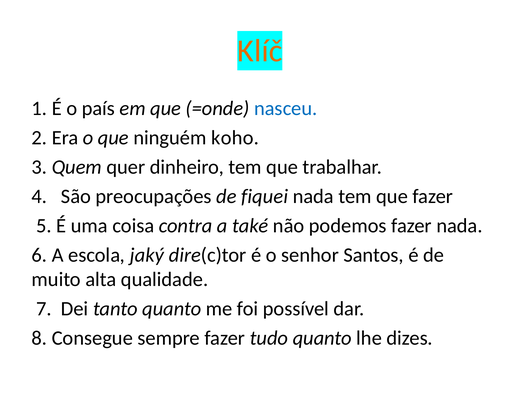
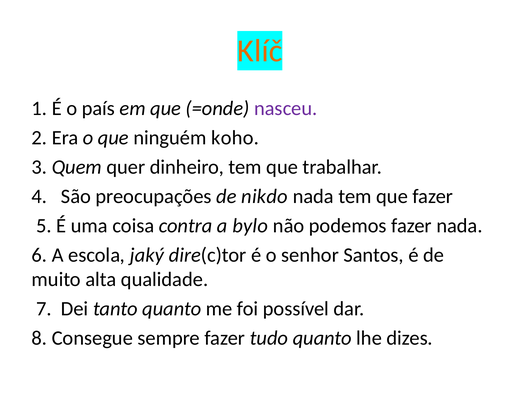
nasceu colour: blue -> purple (286, 109)
fiquei: fiquei -> nikdo (265, 196)
také: také -> bylo (250, 226)
